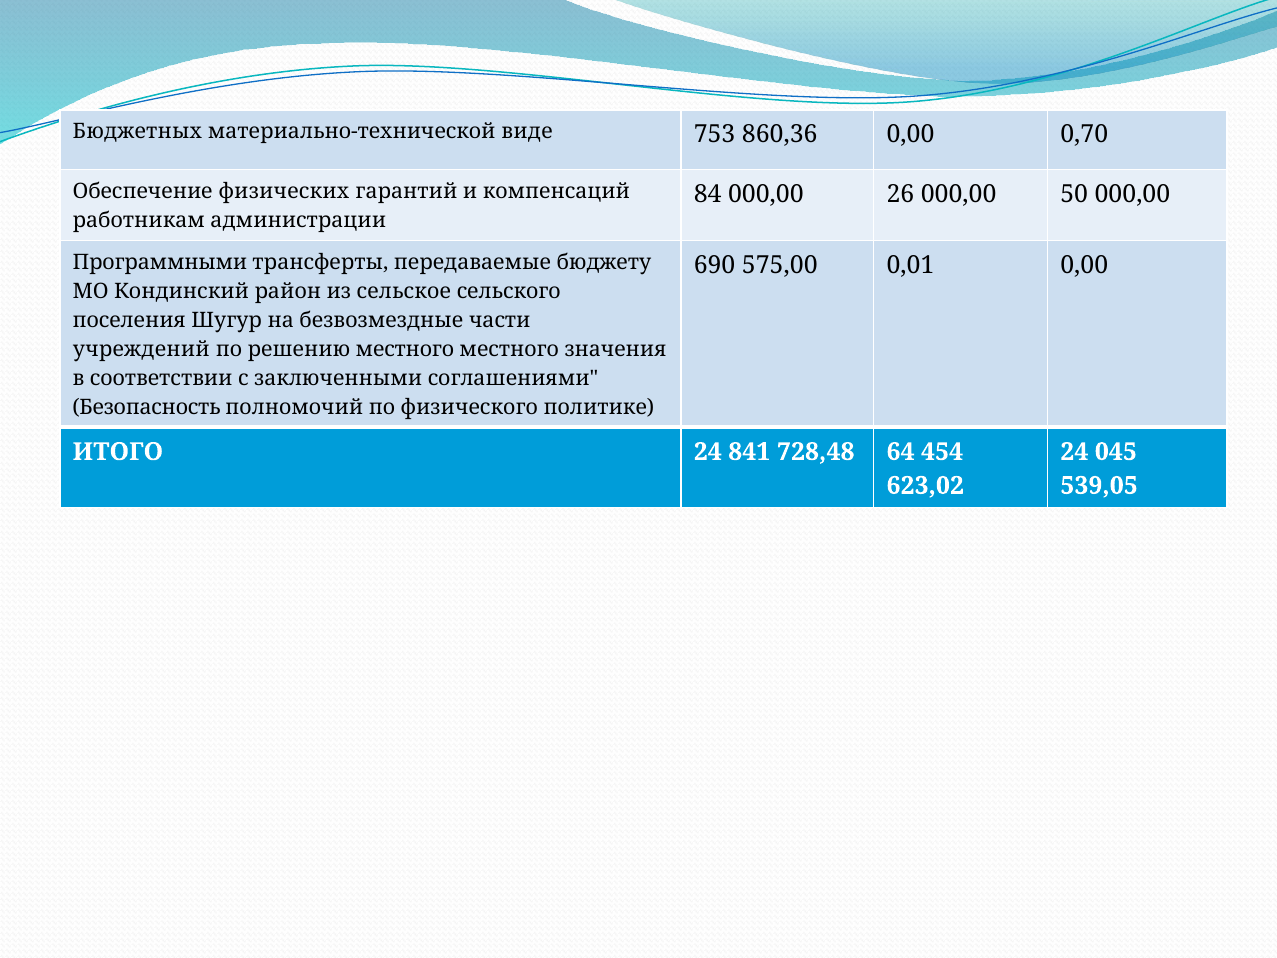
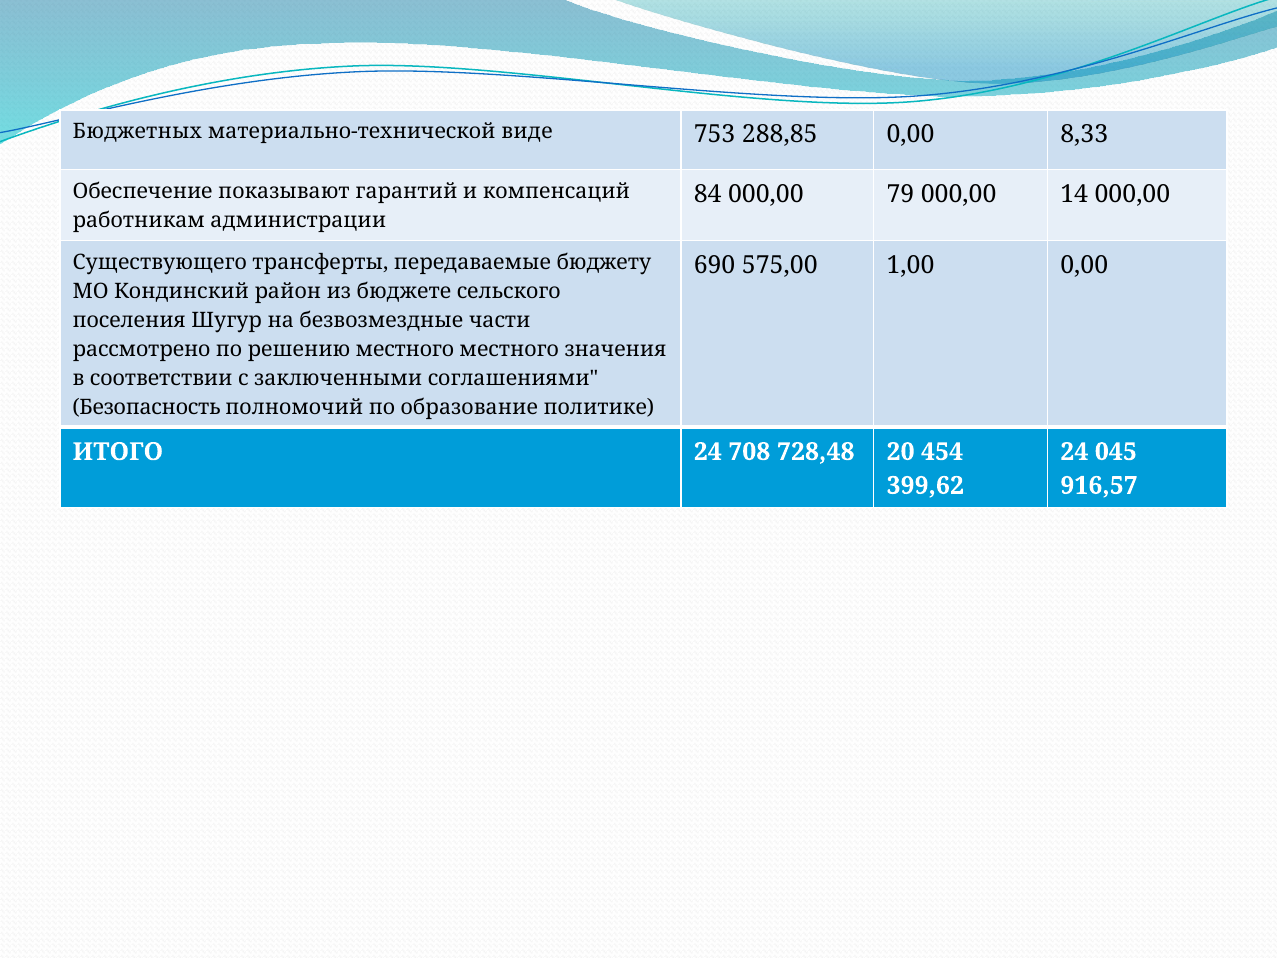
860,36: 860,36 -> 288,85 (780, 135)
0,70: 0,70 -> 8,33 (1084, 135)
физических: физических -> показывают (284, 192)
26: 26 -> 79 (900, 194)
50: 50 -> 14 (1074, 194)
Программными: Программными -> Существующего (160, 262)
0,01: 0,01 -> 1,00 (910, 265)
сельское: сельское -> бюджете (404, 291)
учреждений: учреждений -> рассмотрено (142, 349)
физического: физического -> образование (469, 407)
841: 841 -> 708 (749, 452)
64: 64 -> 20 (901, 452)
623,02: 623,02 -> 399,62 (925, 486)
539,05: 539,05 -> 916,57 (1099, 486)
